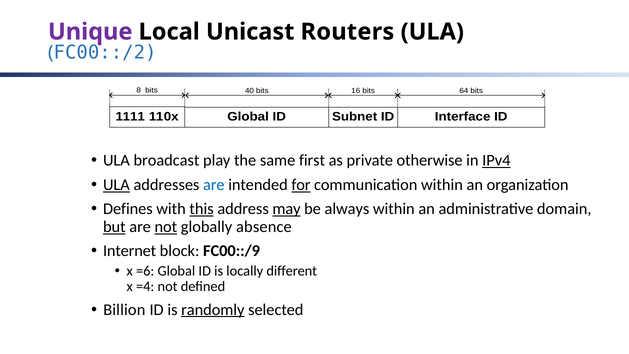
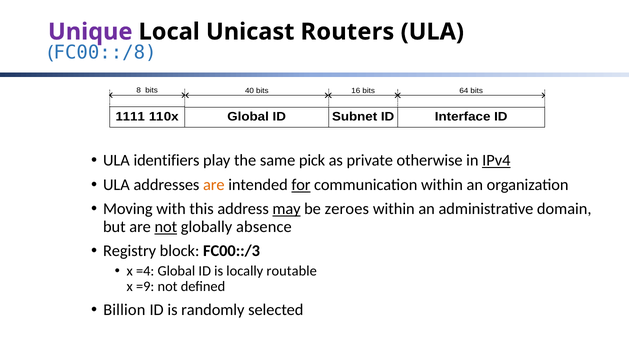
FC00::/2: FC00::/2 -> FC00::/8 (105, 53)
broadcast: broadcast -> identifiers (167, 160)
first: first -> pick (312, 160)
ULA underline: present -> none (116, 185)
are colour: blue -> orange (214, 185)
Defines: Defines -> Moving (128, 209)
this underline: present -> none (202, 209)
always: always -> zeroes (347, 209)
but underline: present -> none (114, 227)
Internet: Internet -> Registry (130, 251)
FC00::/9: FC00::/9 -> FC00::/3 (232, 251)
=6: =6 -> =4 (145, 271)
different: different -> routable (292, 271)
=4: =4 -> =9 (145, 286)
randomly underline: present -> none (213, 310)
